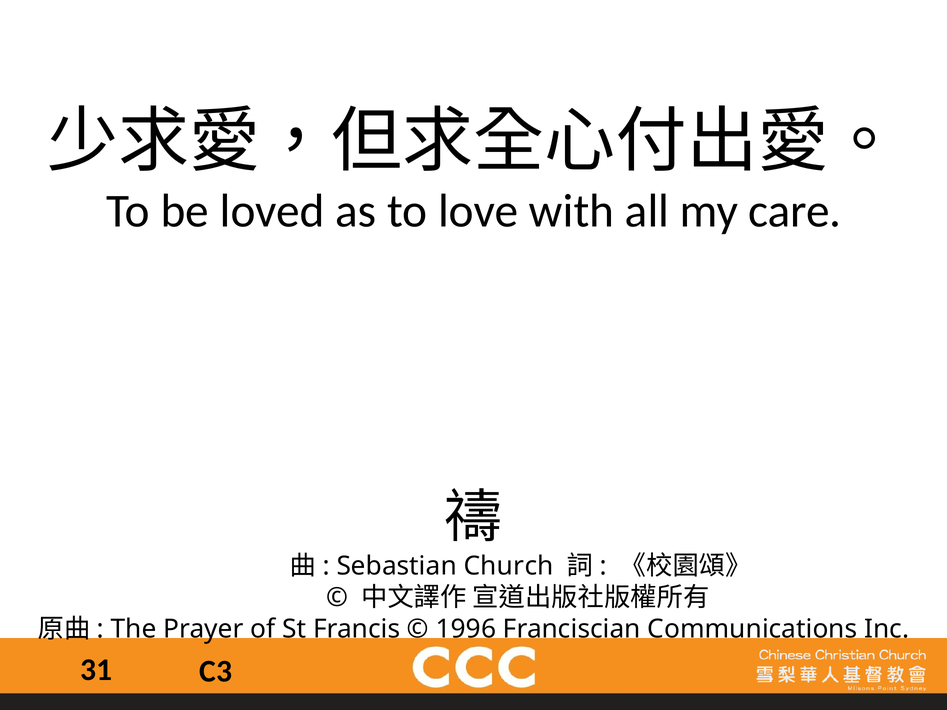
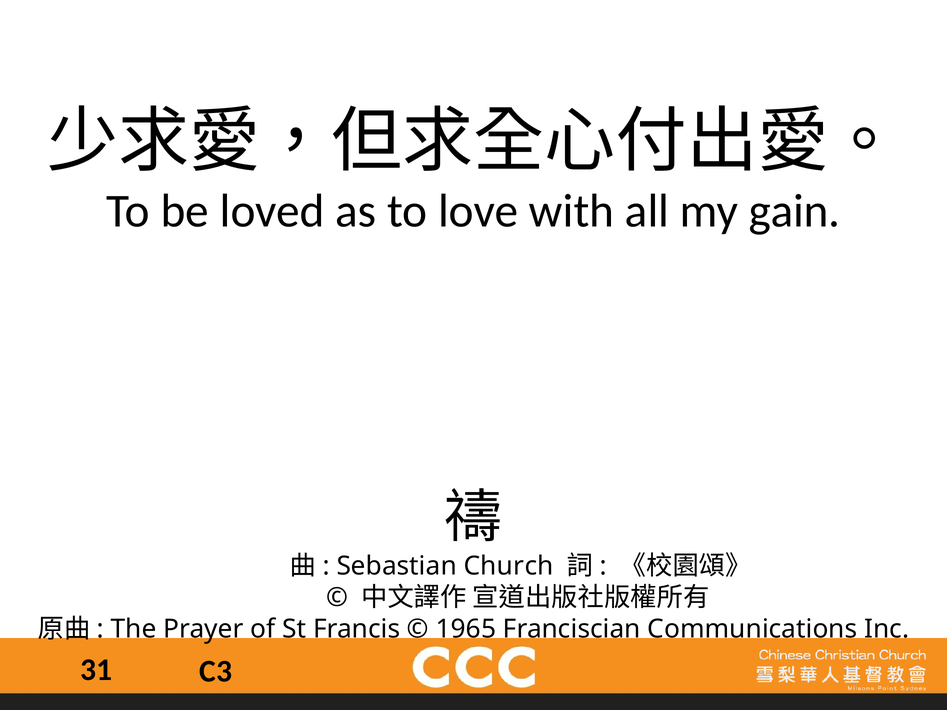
care: care -> gain (795, 211)
1996: 1996 -> 1965 (466, 629)
